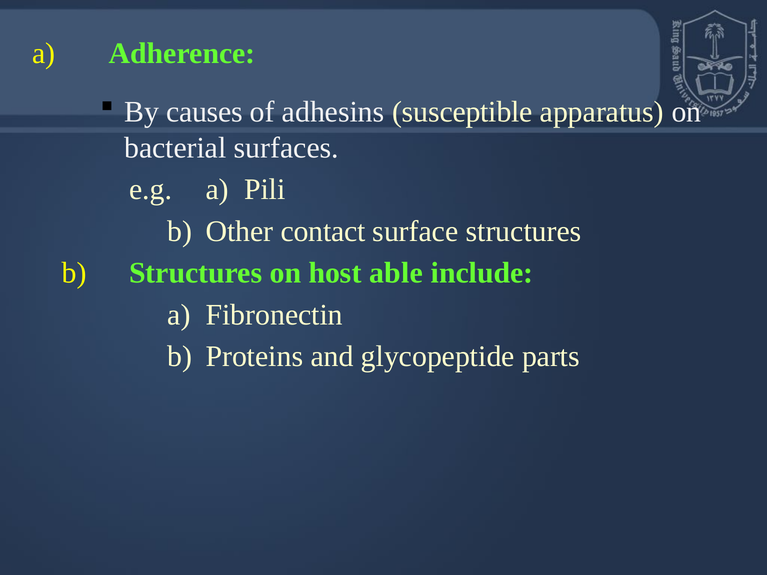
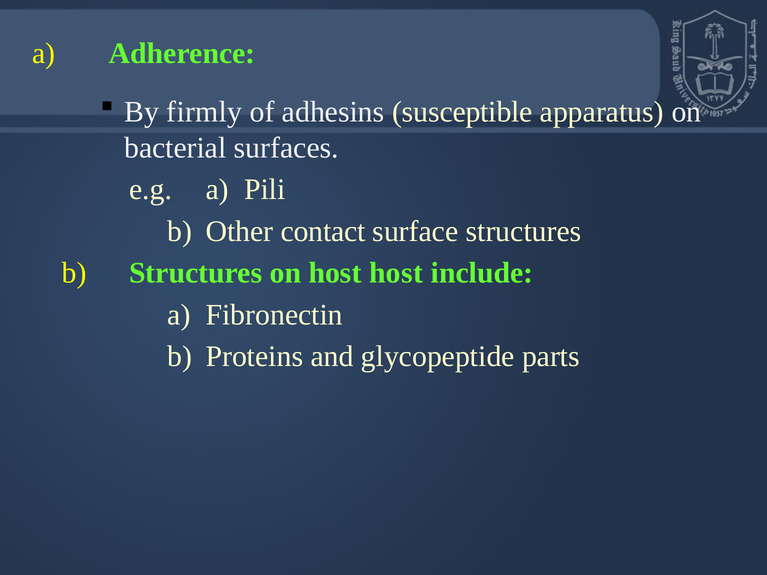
causes: causes -> firmly (204, 112)
host able: able -> host (396, 273)
